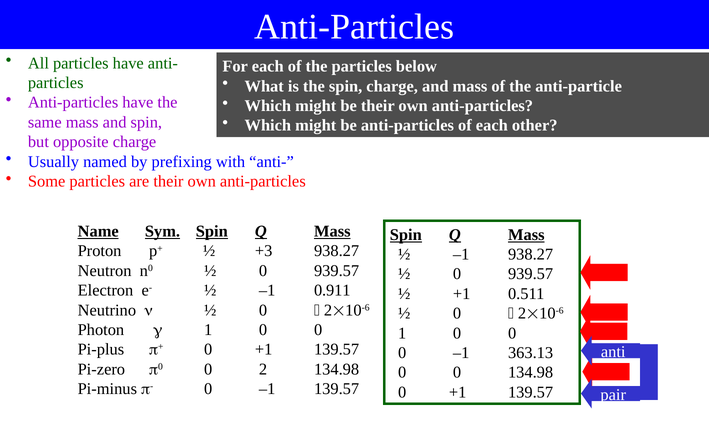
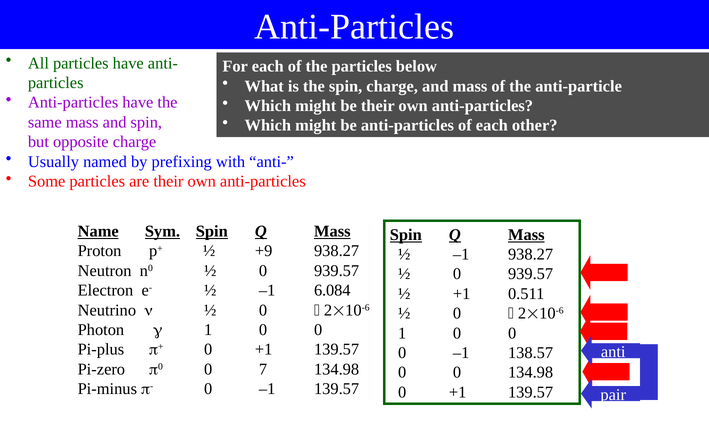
+3: +3 -> +9 (264, 251)
0.911: 0.911 -> 6.084 (332, 290)
363.13: 363.13 -> 138.57 (531, 353)
2: 2 -> 7 (263, 369)
